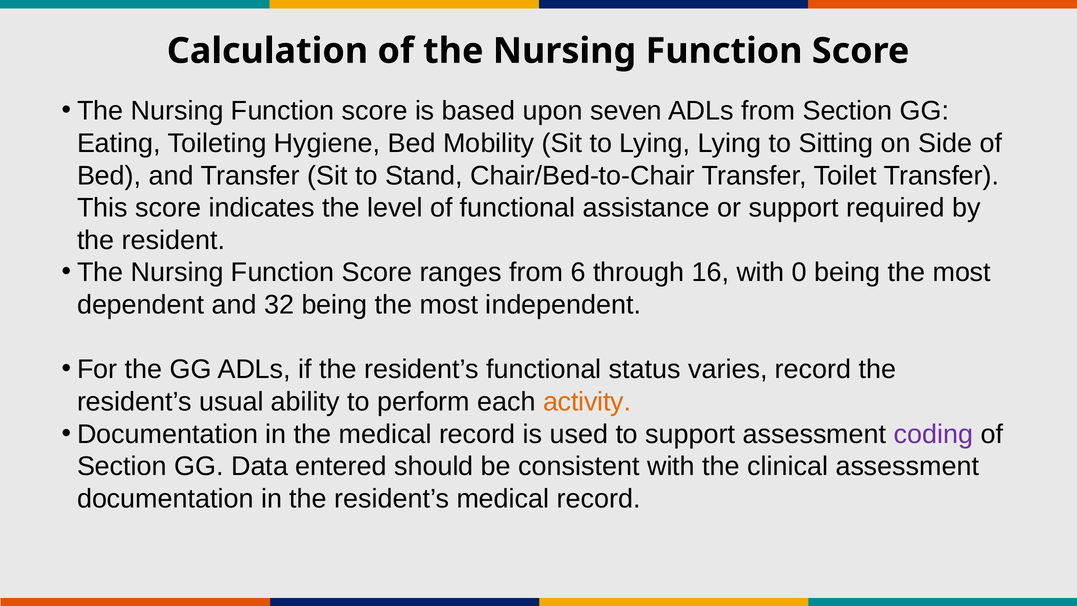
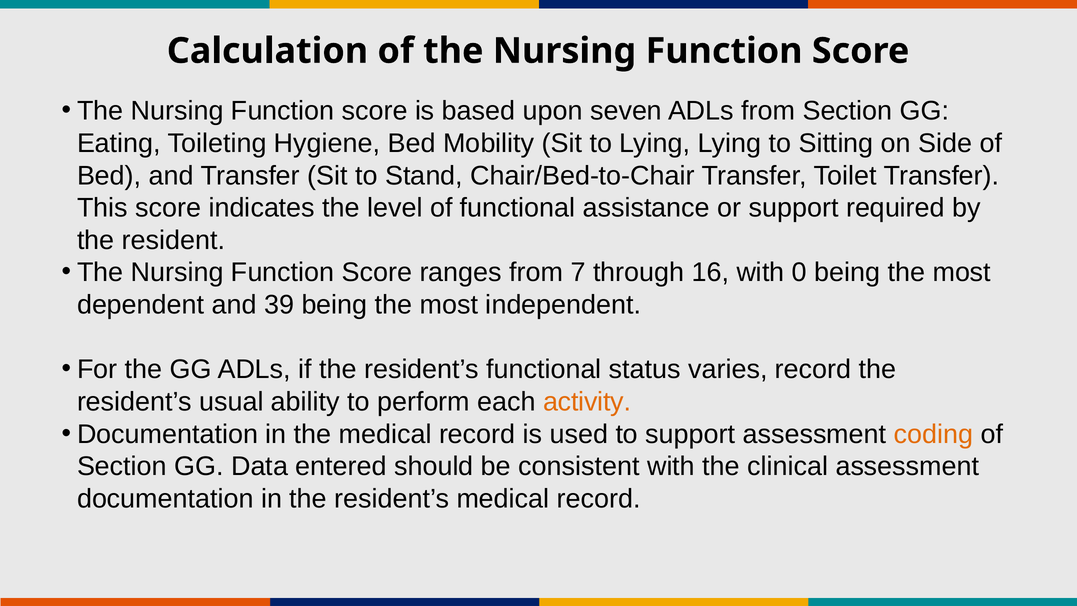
6: 6 -> 7 (578, 272)
32: 32 -> 39 (279, 305)
coding colour: purple -> orange (933, 434)
